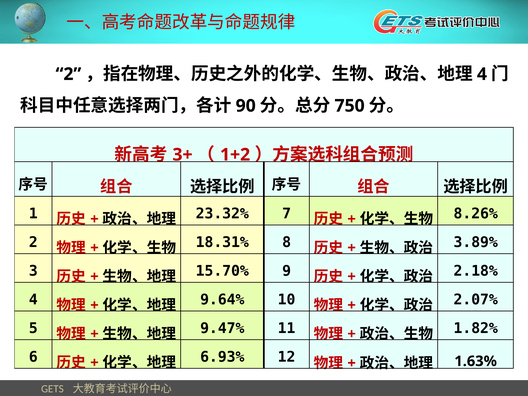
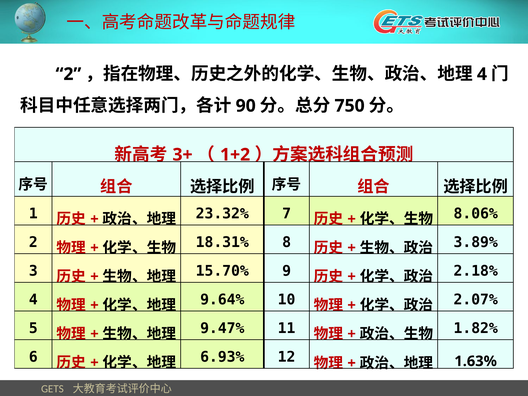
8.26%: 8.26% -> 8.06% (476, 214)
